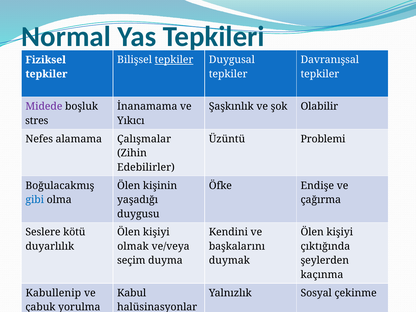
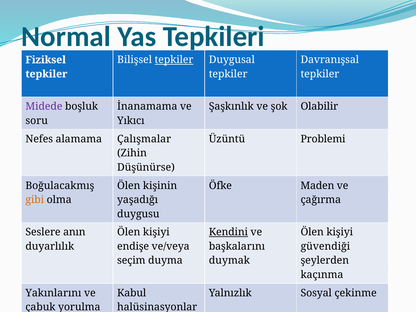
stres: stres -> soru (37, 121)
Edebilirler: Edebilirler -> Düşünürse (146, 167)
Endişe: Endişe -> Maden (317, 186)
gibi colour: blue -> orange (35, 200)
kötü: kötü -> anın (74, 232)
Kendini underline: none -> present (228, 232)
olmak: olmak -> endişe (133, 246)
çıktığında: çıktığında -> güvendiği (325, 246)
Kabullenip: Kabullenip -> Yakınlarını (53, 293)
